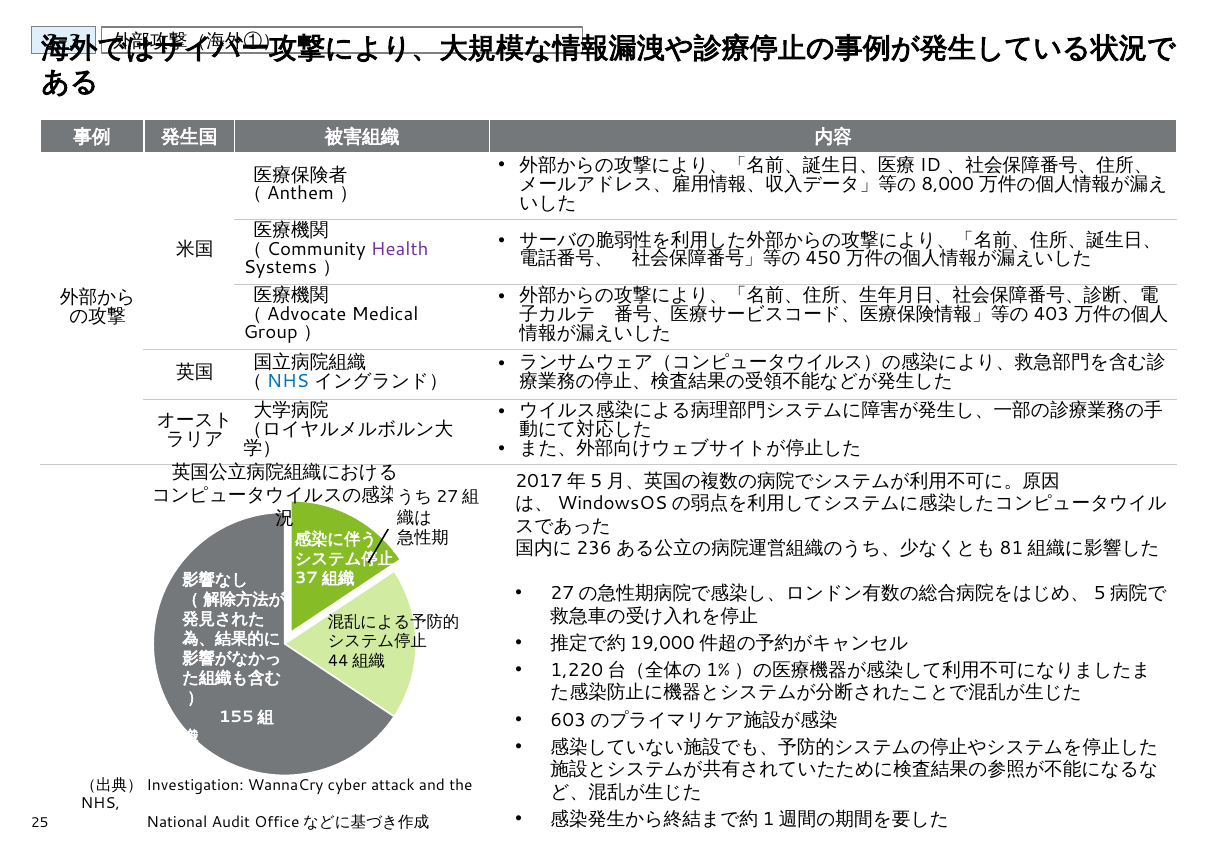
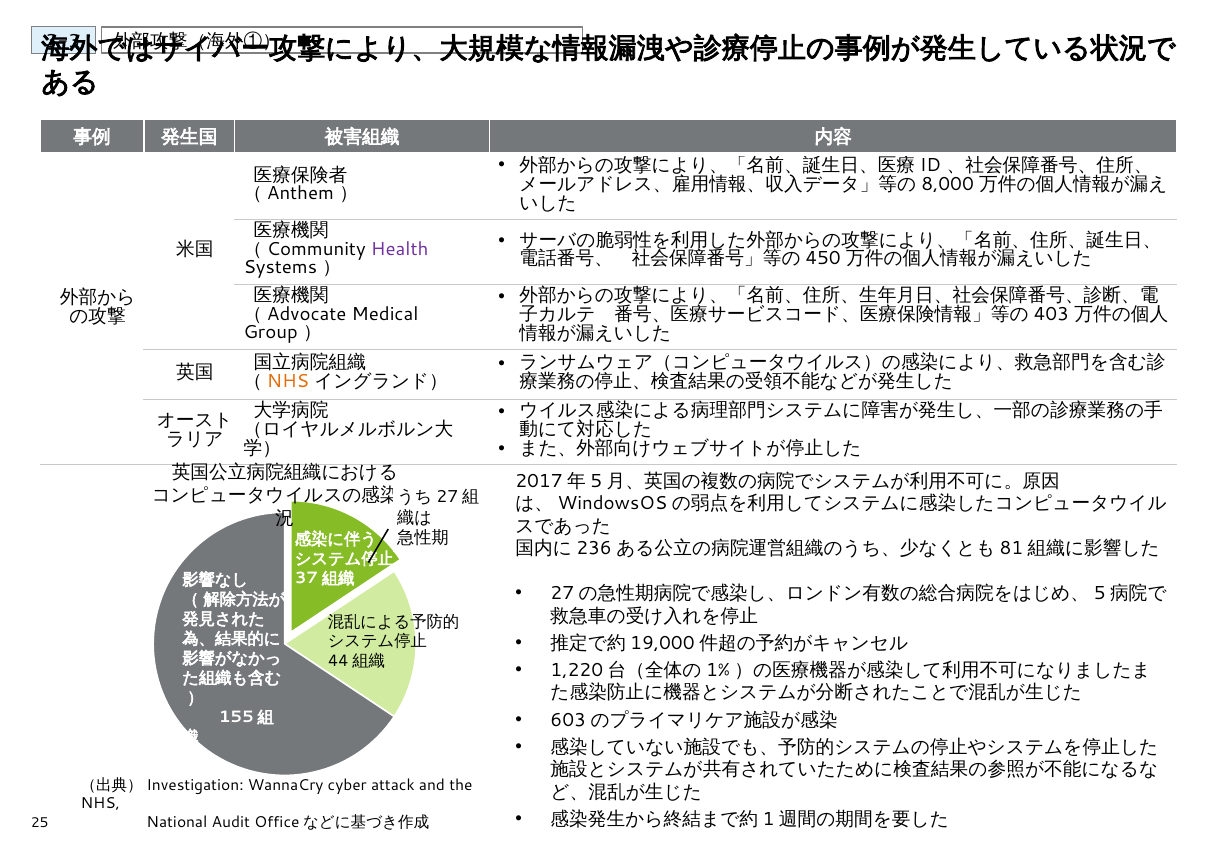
NHS colour: blue -> orange (288, 381)
